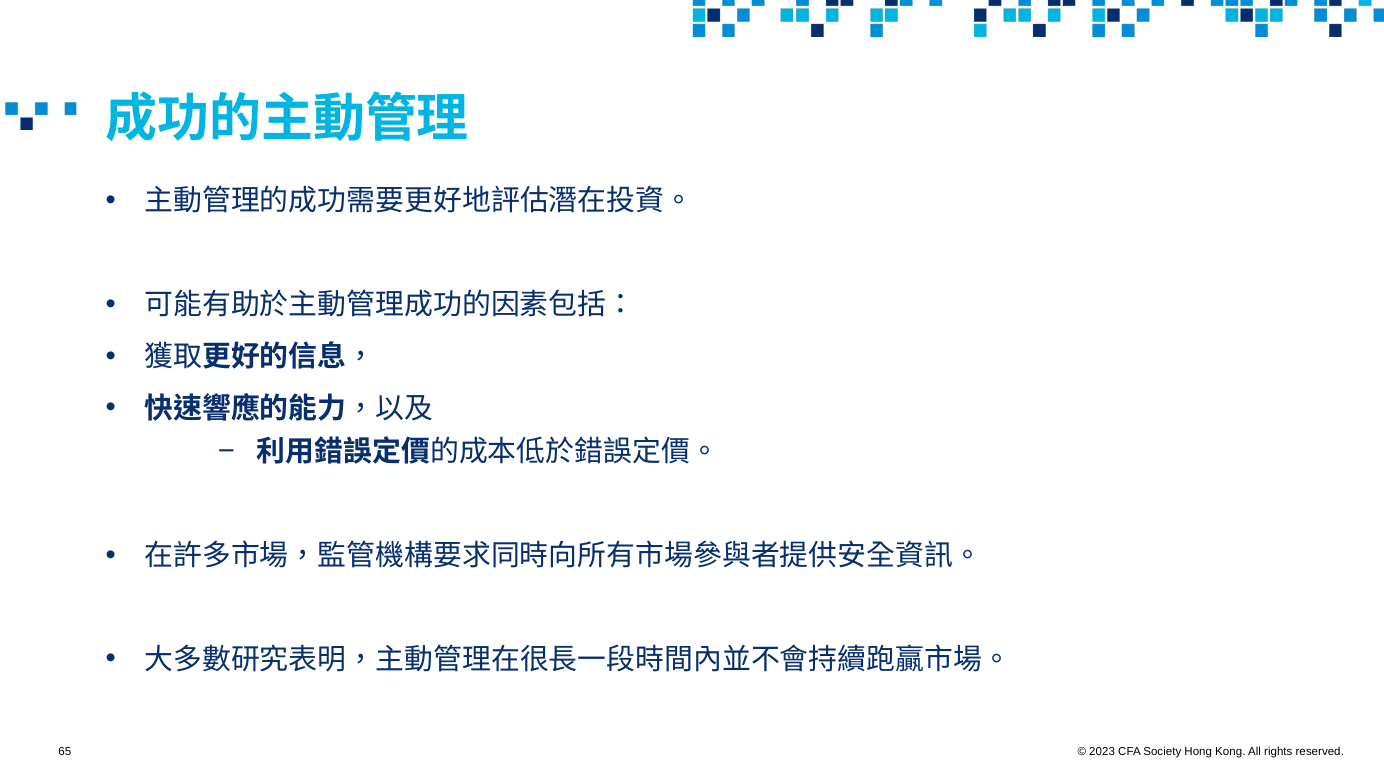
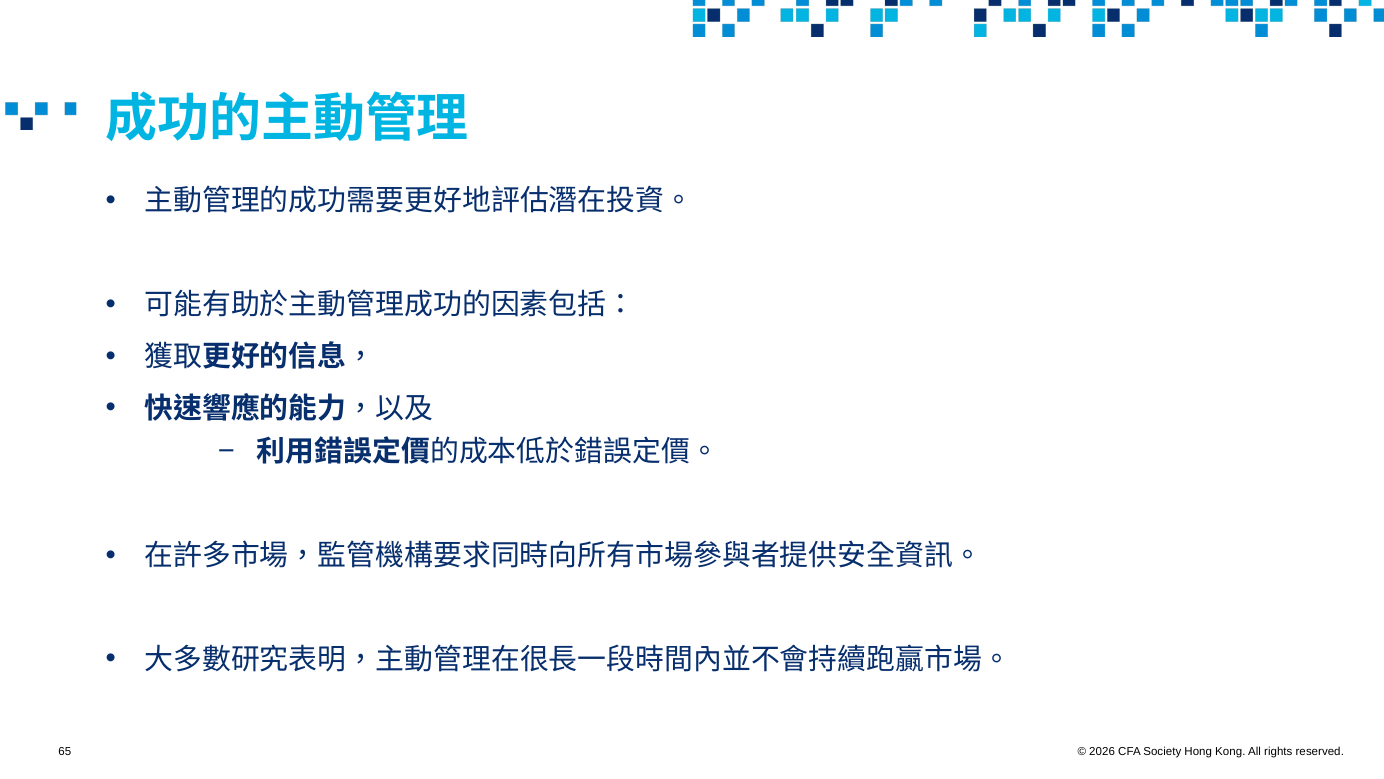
2023: 2023 -> 2026 (1102, 751)
